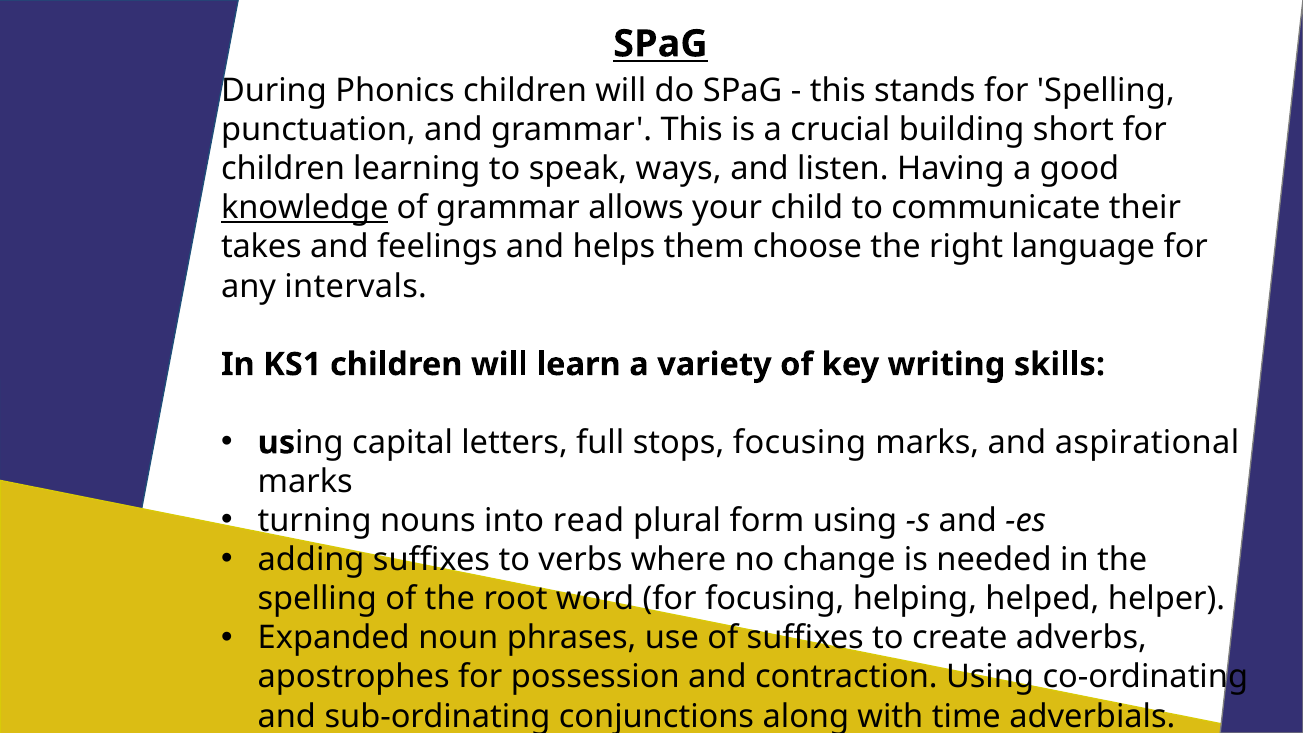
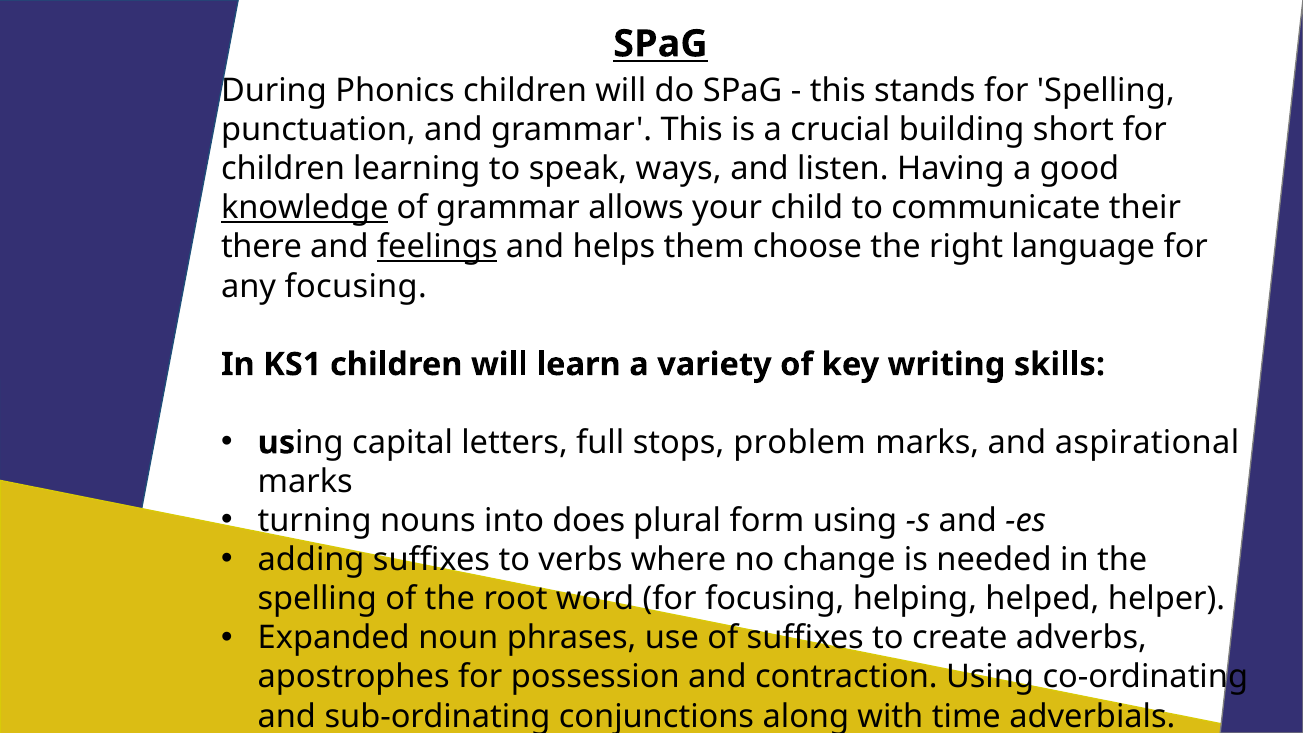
takes: takes -> there (261, 247)
feelings underline: none -> present (437, 247)
any intervals: intervals -> focusing (356, 286)
stops focusing: focusing -> problem (800, 443)
read: read -> does (589, 521)
